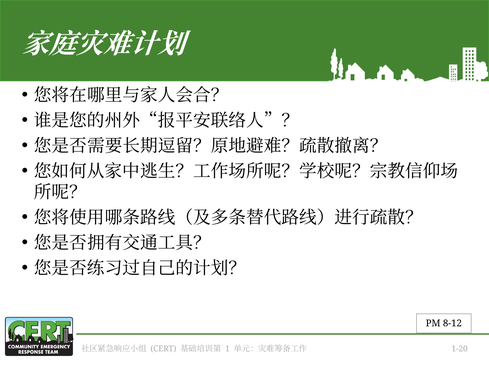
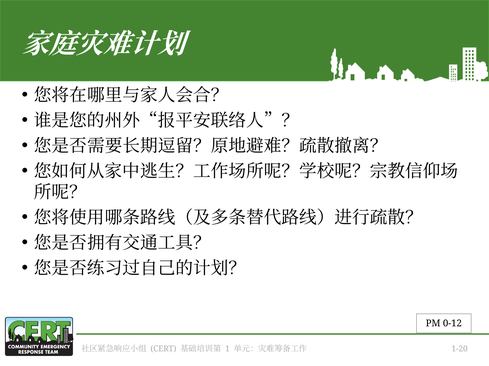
8-12: 8-12 -> 0-12 (452, 324)
